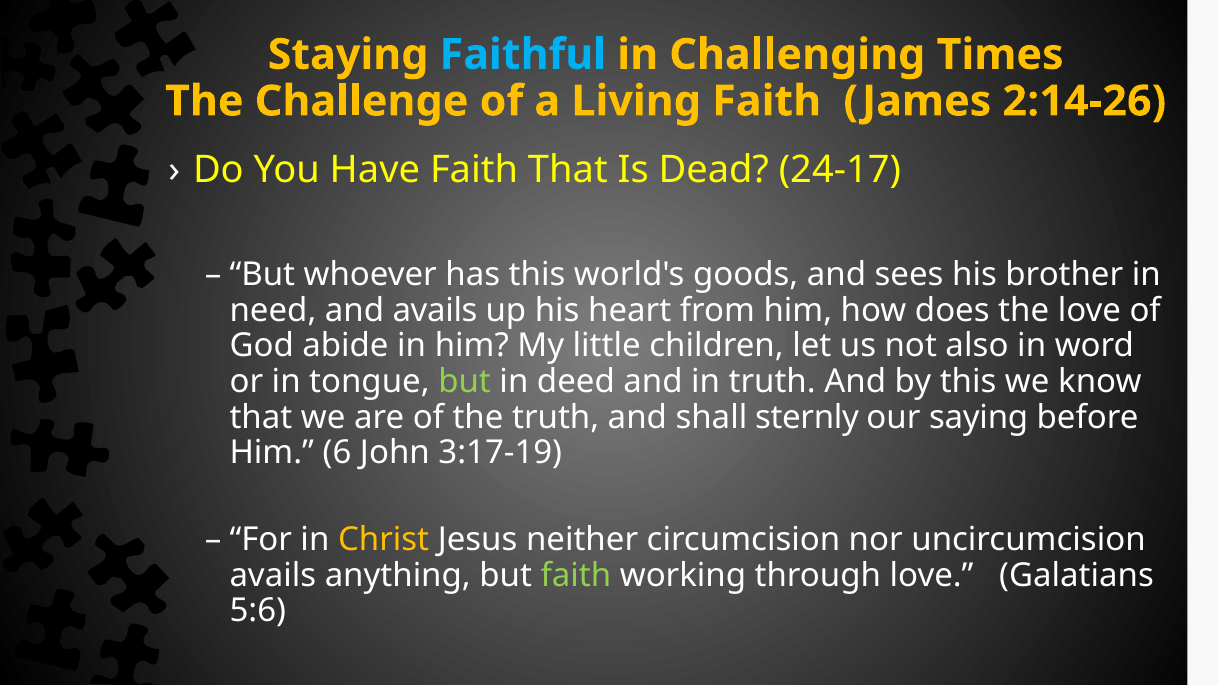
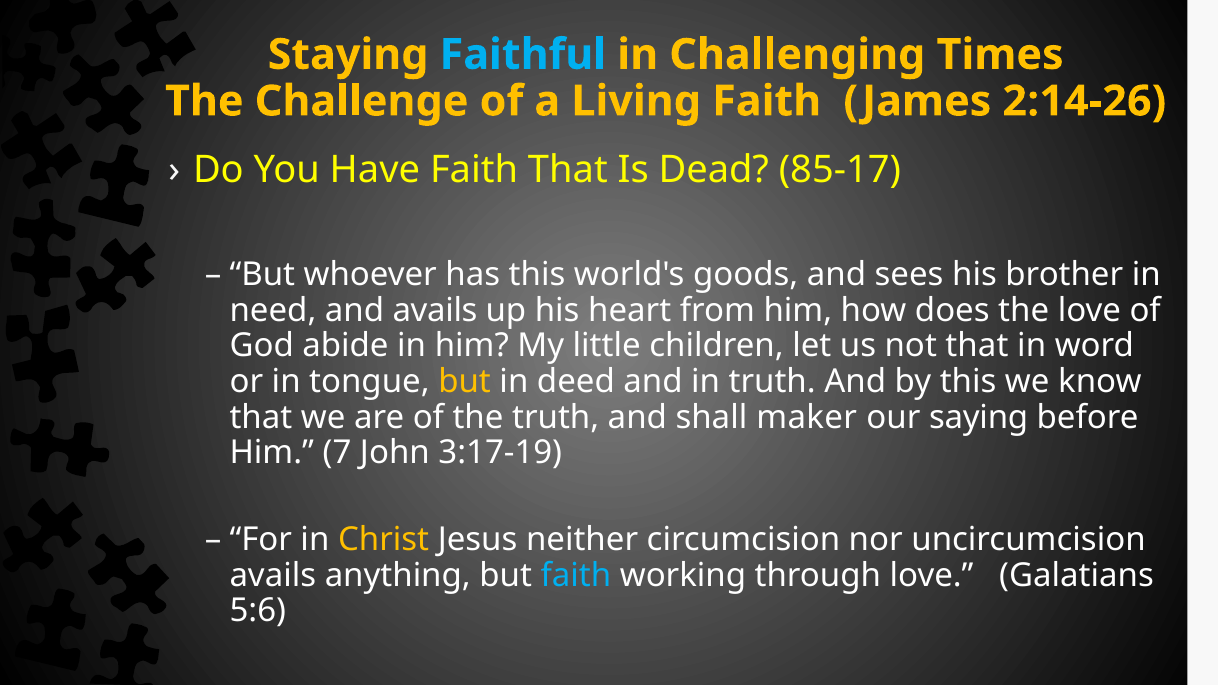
24-17: 24-17 -> 85-17 (840, 170)
not also: also -> that (977, 346)
but colour: light green -> yellow (465, 382)
sternly: sternly -> maker (807, 417)
6: 6 -> 7 (337, 453)
faith colour: light green -> light blue (576, 576)
